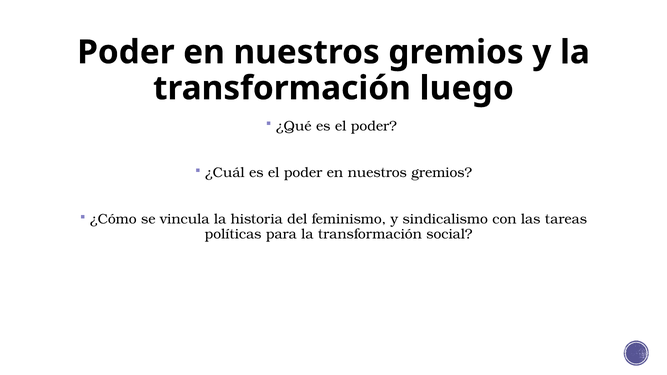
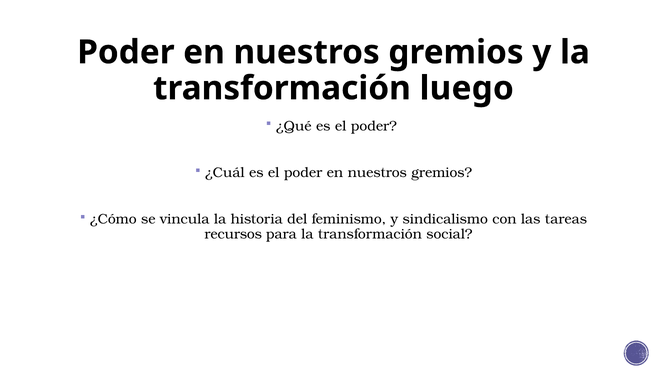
políticas: políticas -> recursos (233, 234)
